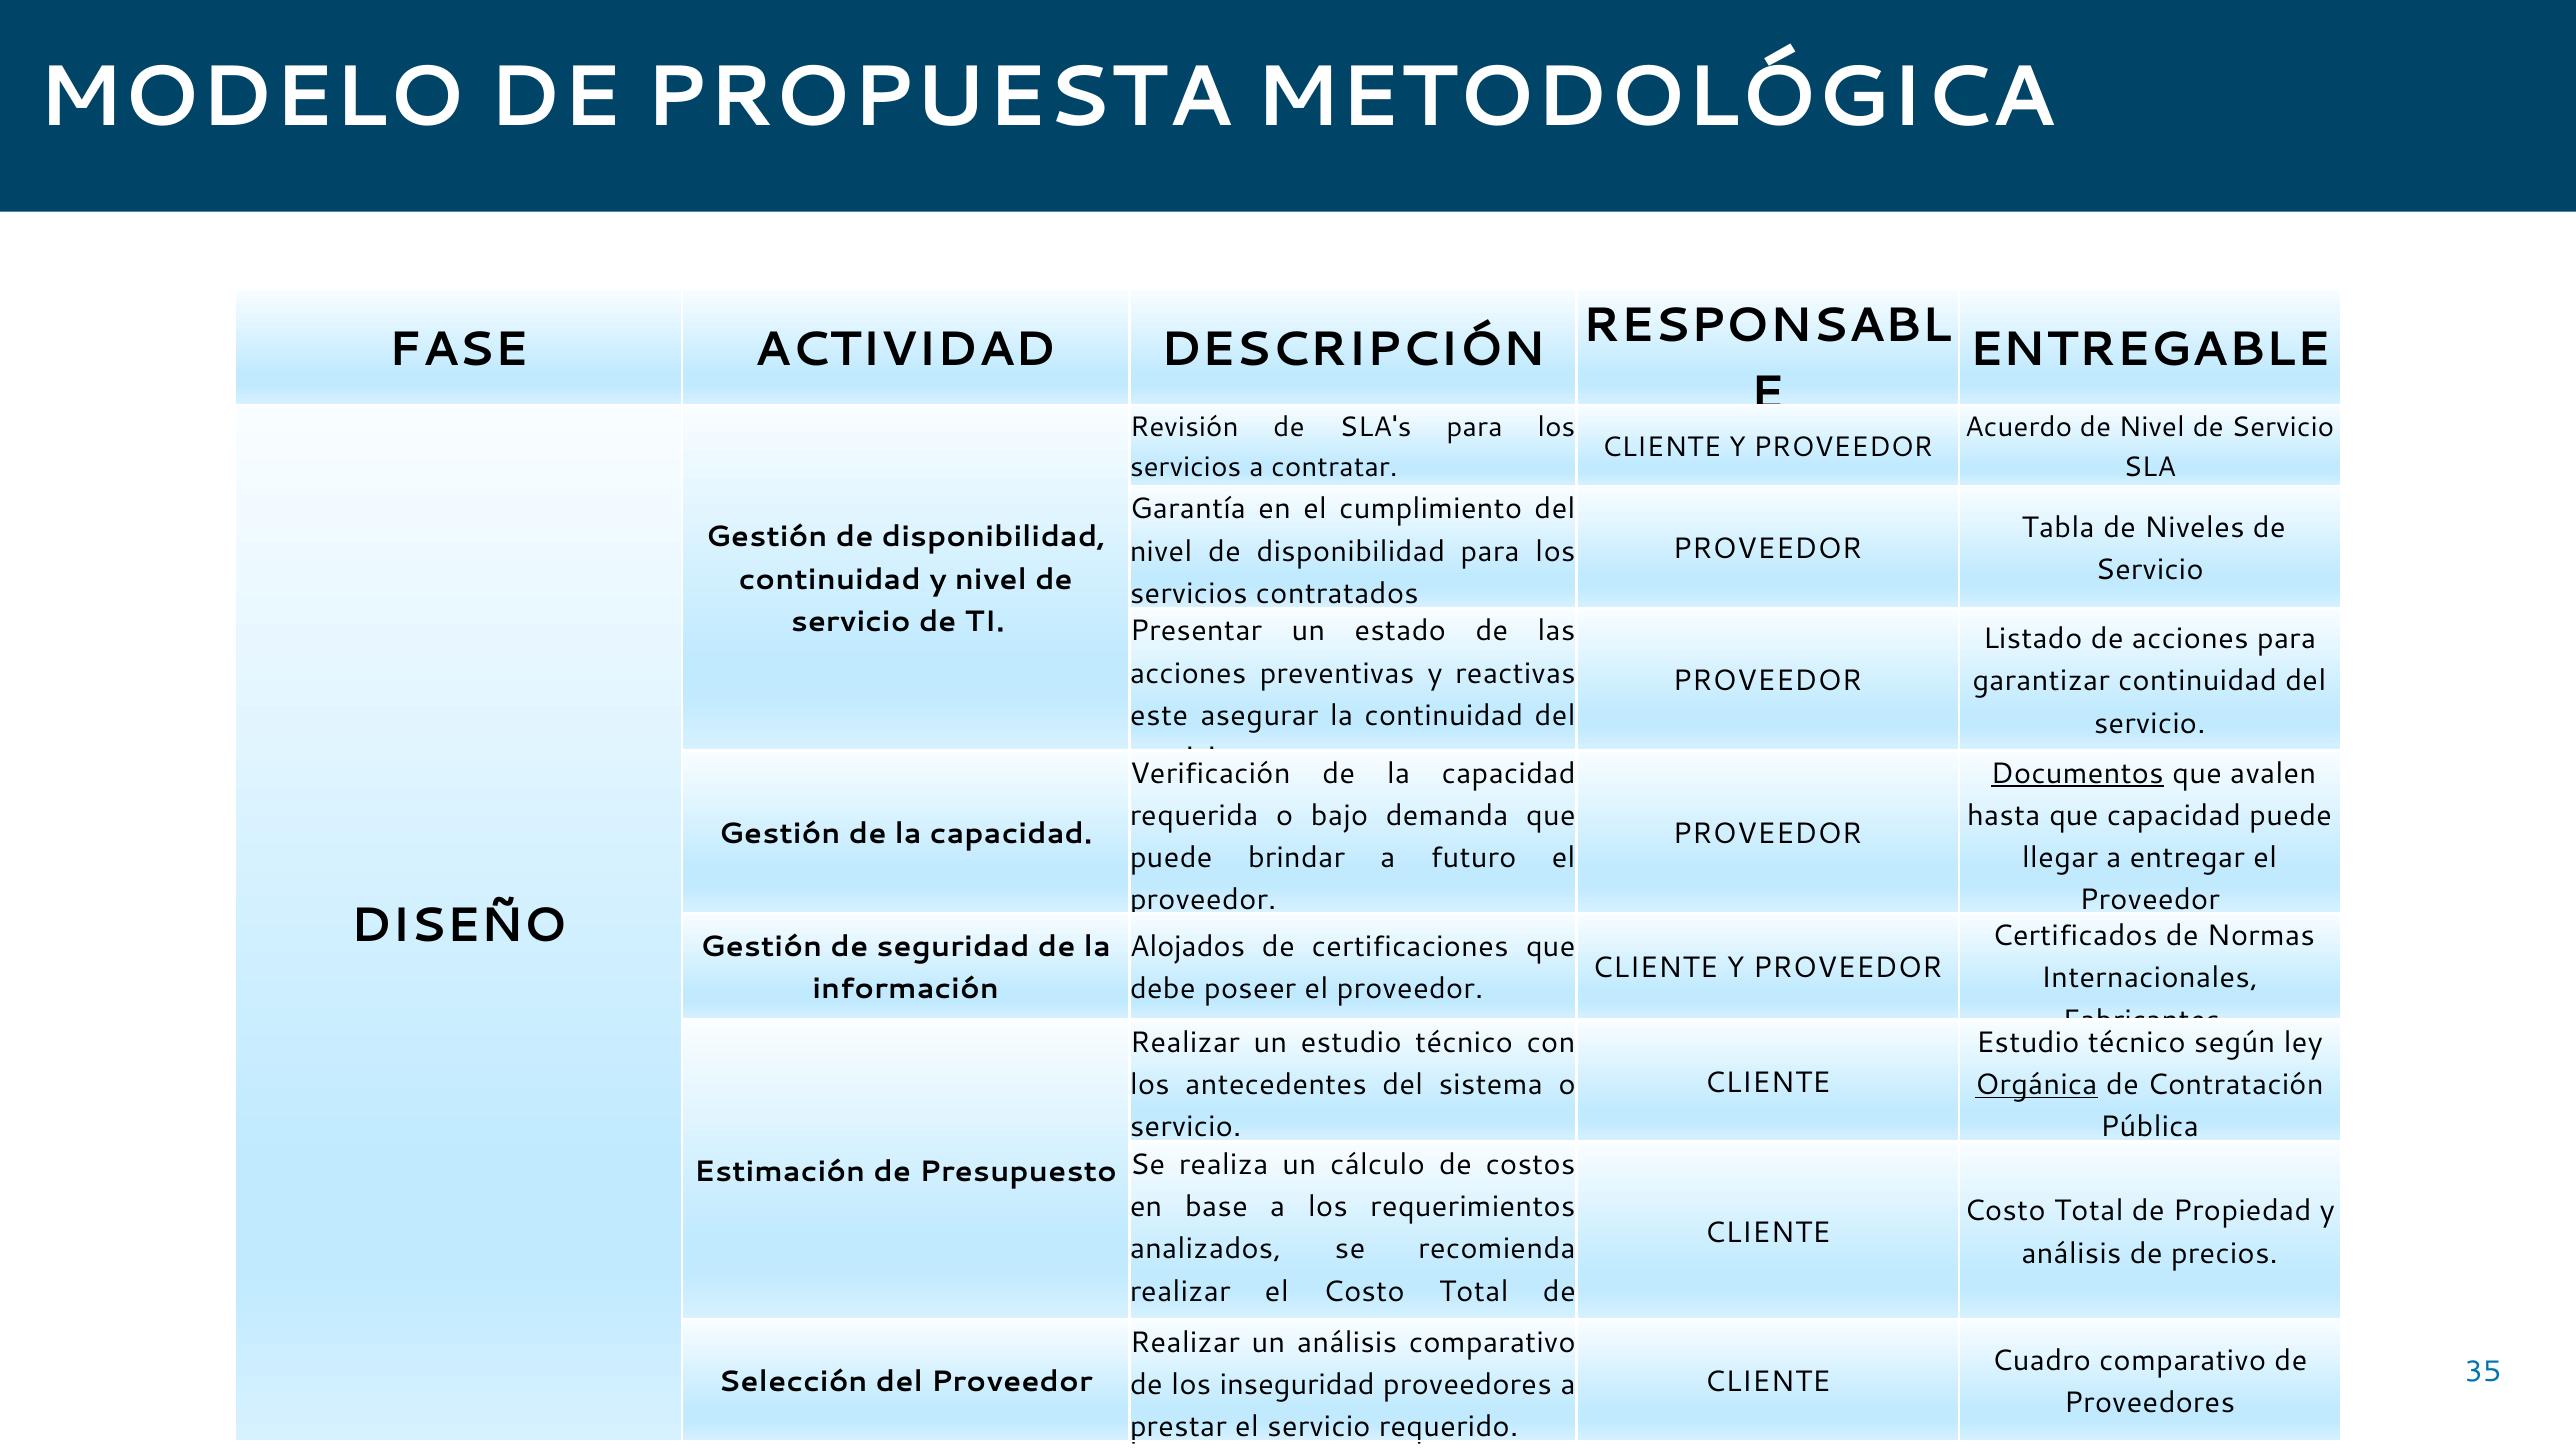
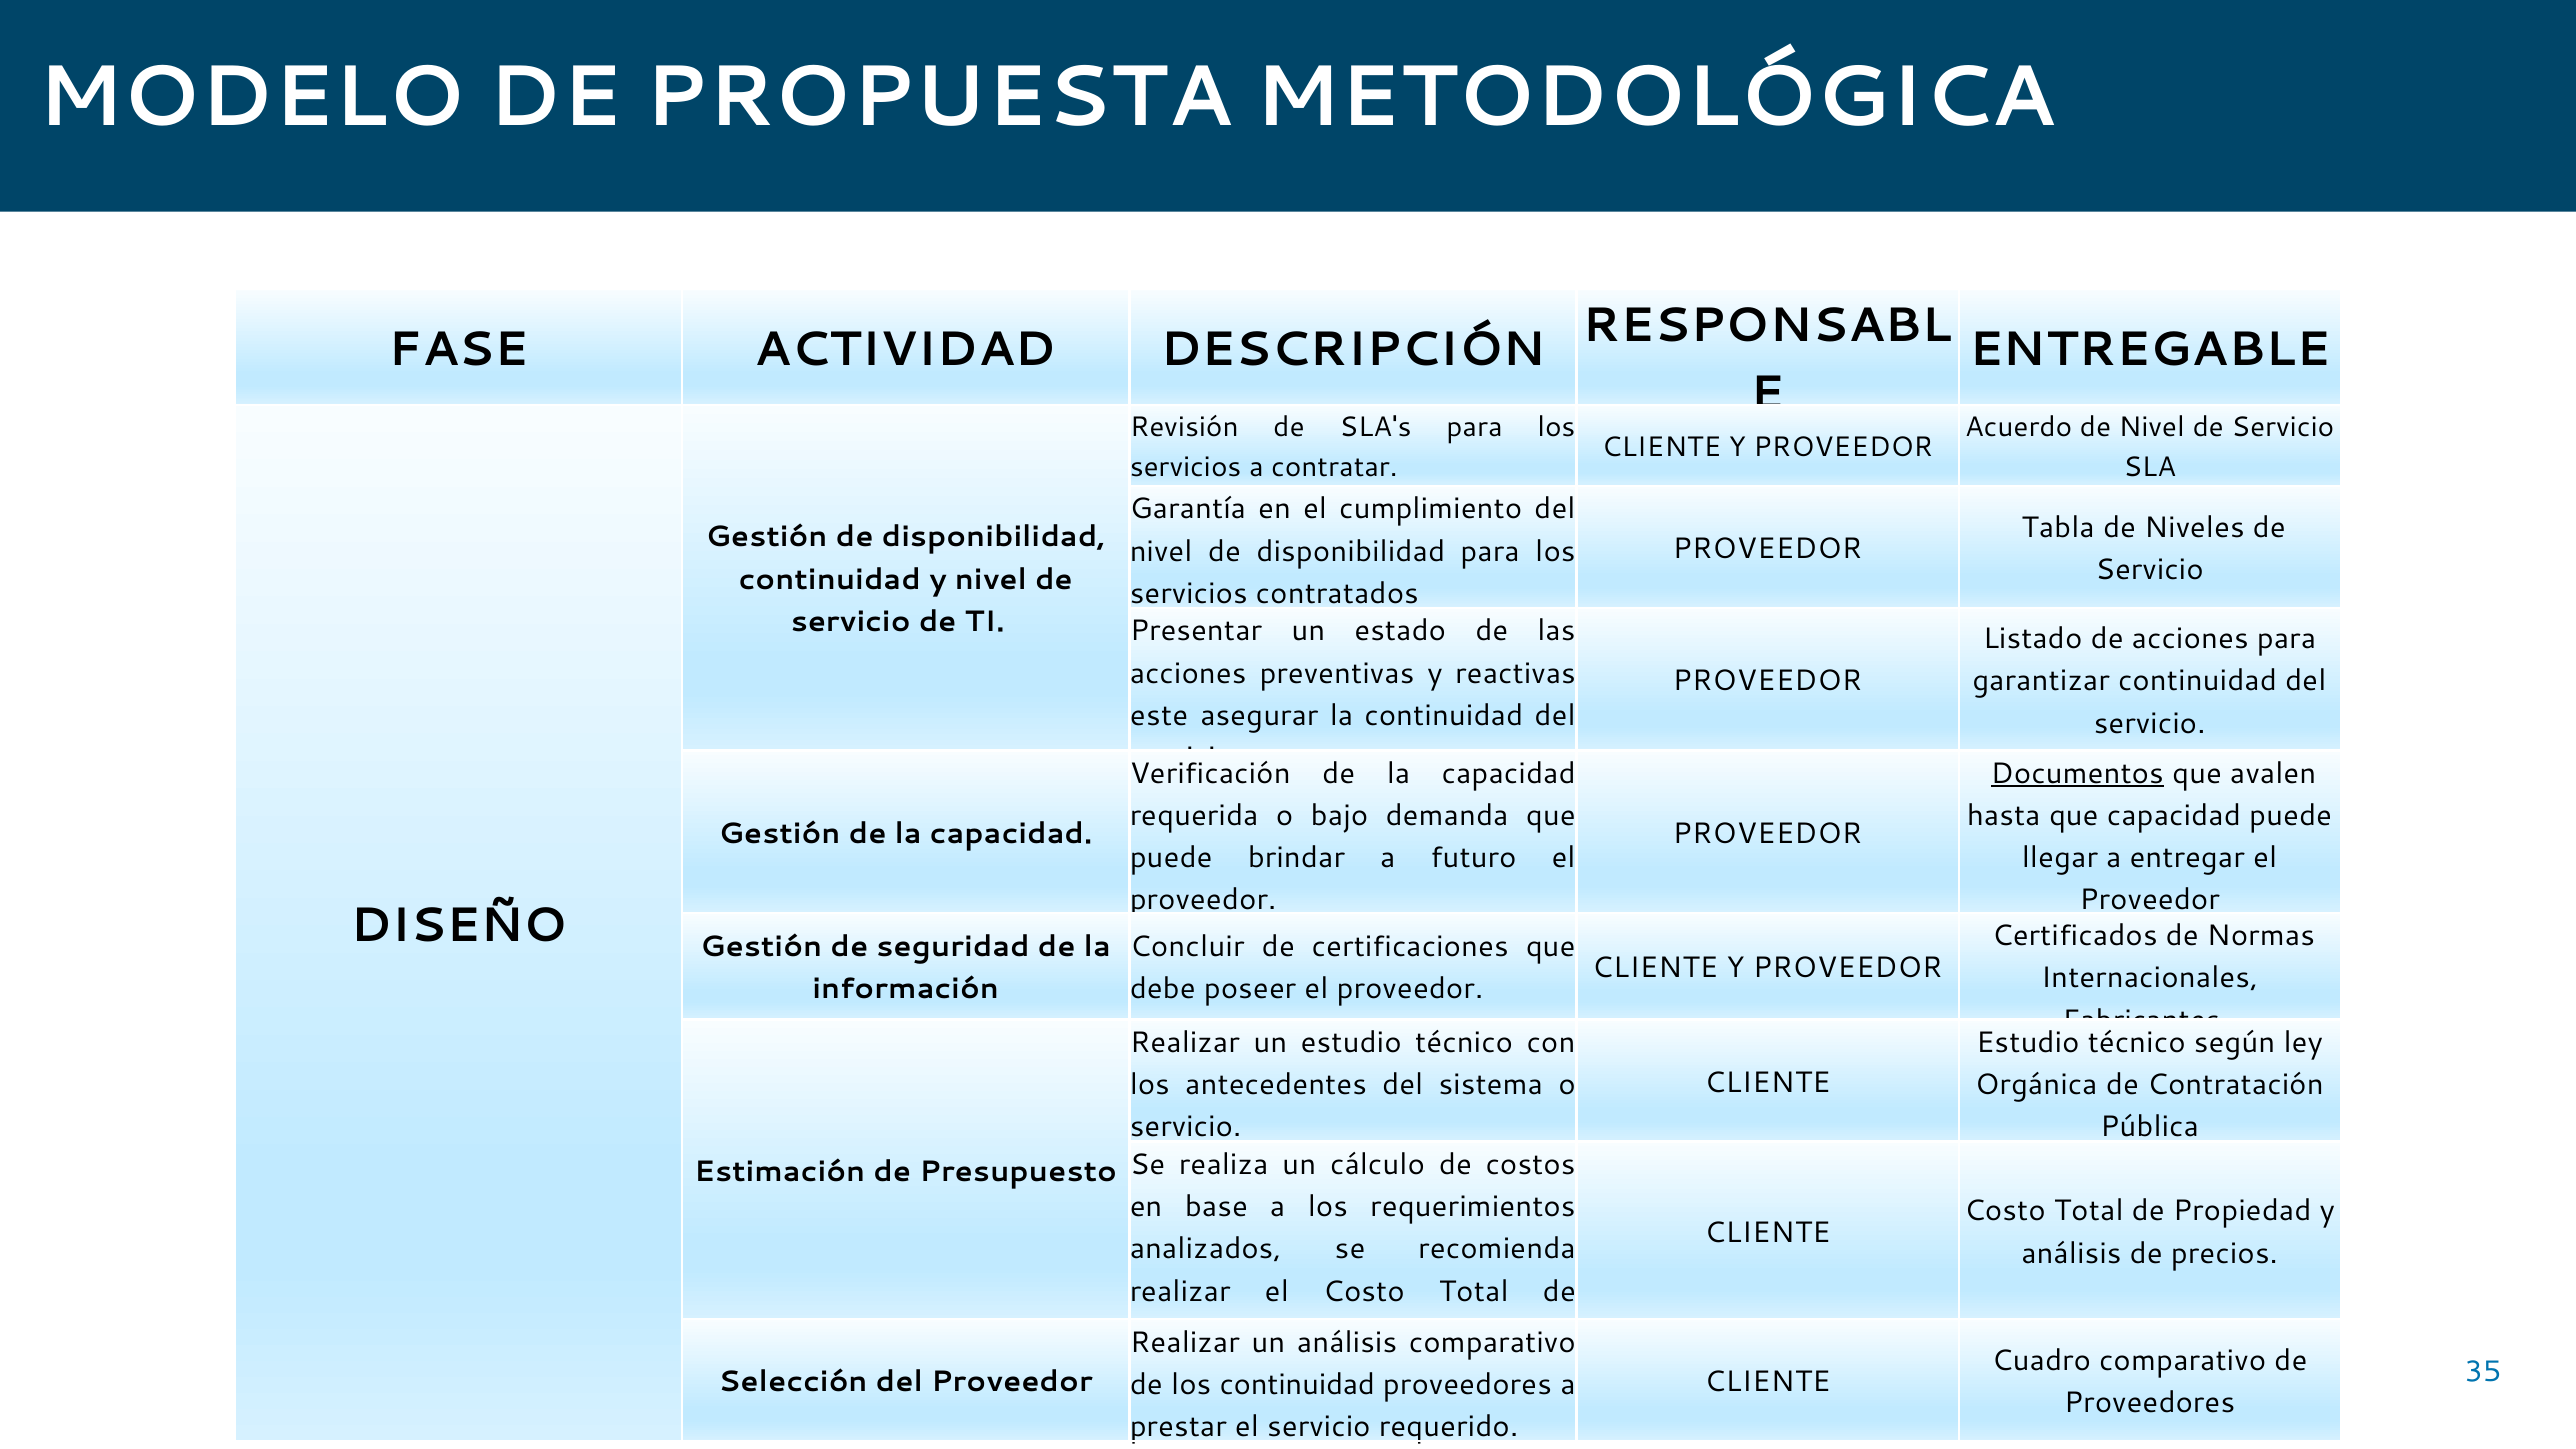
Alojados: Alojados -> Concluir (1187, 947)
Orgánica underline: present -> none (2036, 1085)
los inseguridad: inseguridad -> continuidad (1297, 1384)
